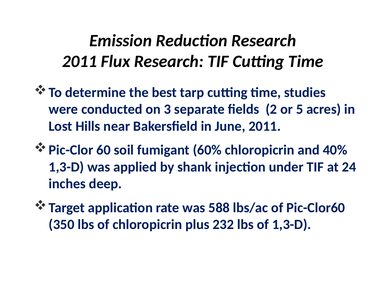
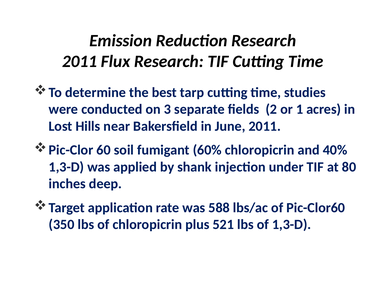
5: 5 -> 1 (300, 109)
24: 24 -> 80 (349, 167)
232: 232 -> 521 (223, 224)
